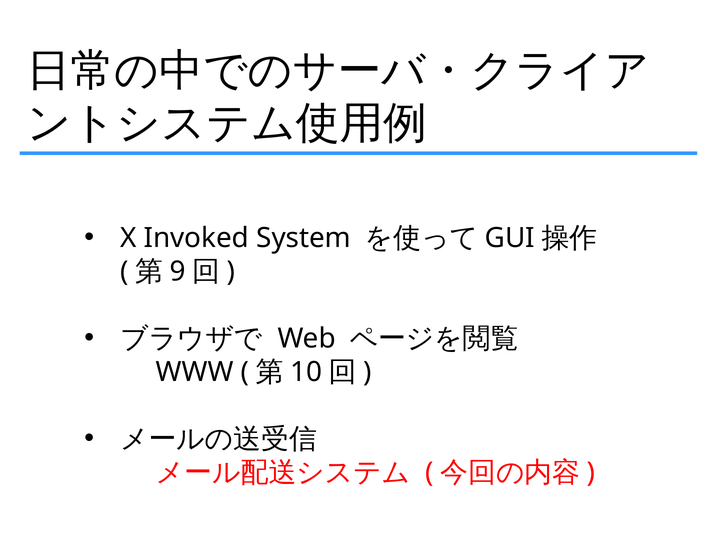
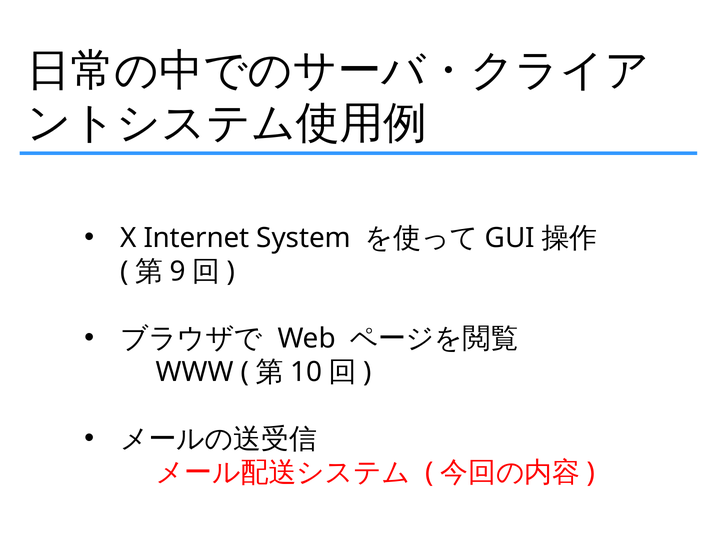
Invoked: Invoked -> Internet (196, 238)
